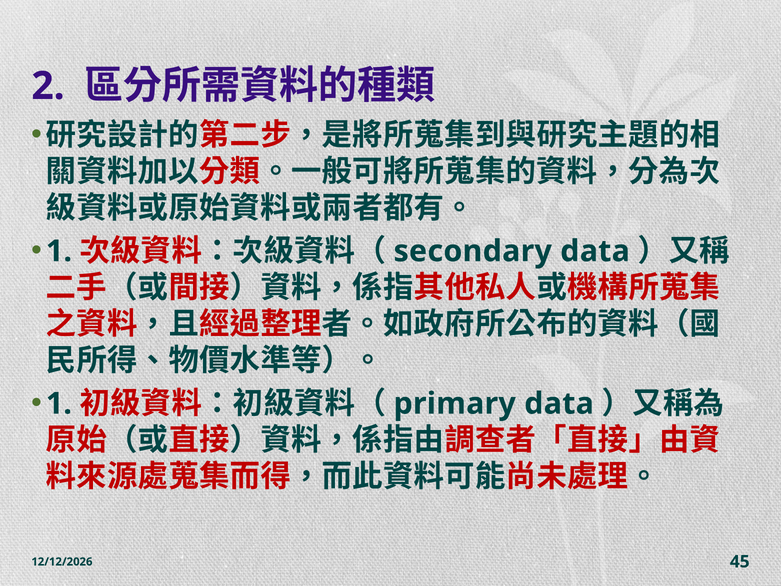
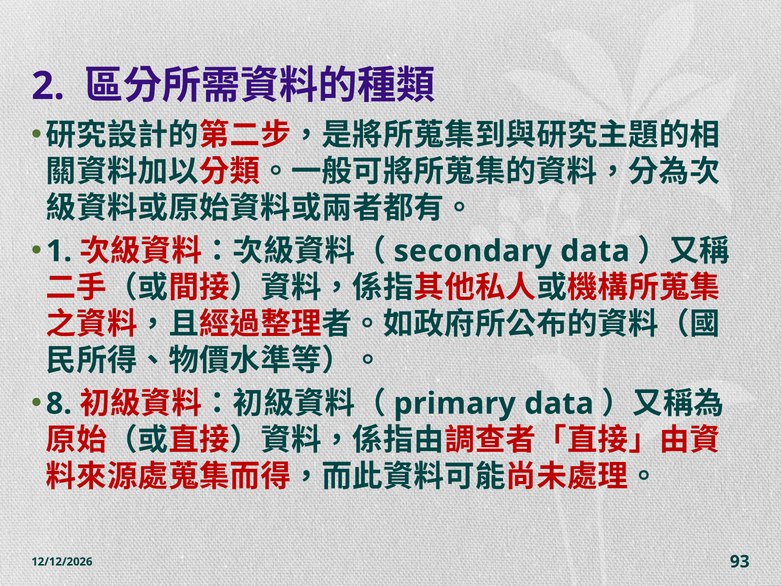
1: 1 -> 8 (59, 403)
45: 45 -> 93 (740, 561)
